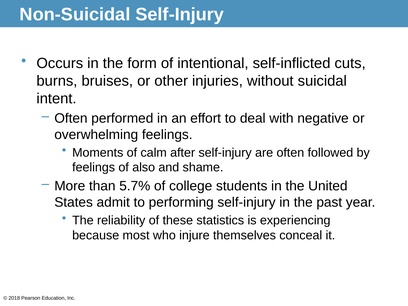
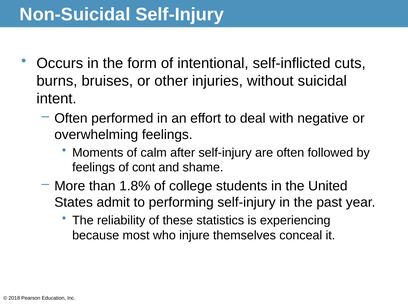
also: also -> cont (144, 168)
5.7%: 5.7% -> 1.8% (135, 186)
